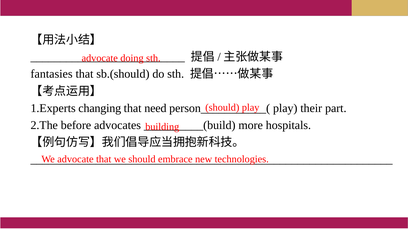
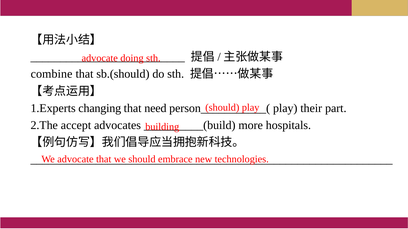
fantasies: fantasies -> combine (52, 74)
before: before -> accept (76, 126)
